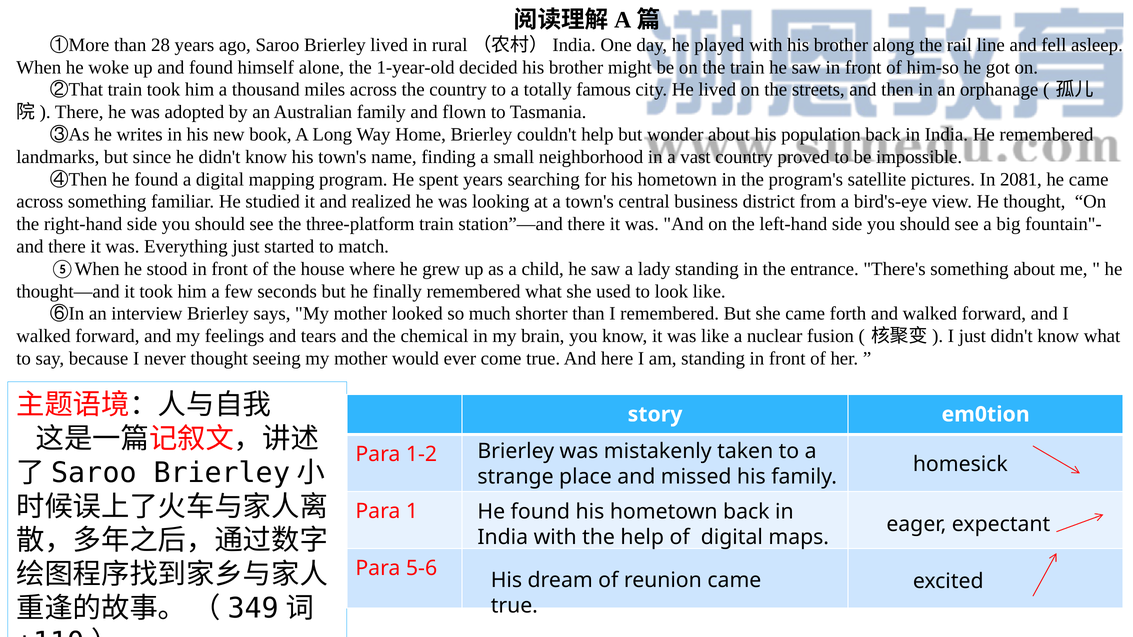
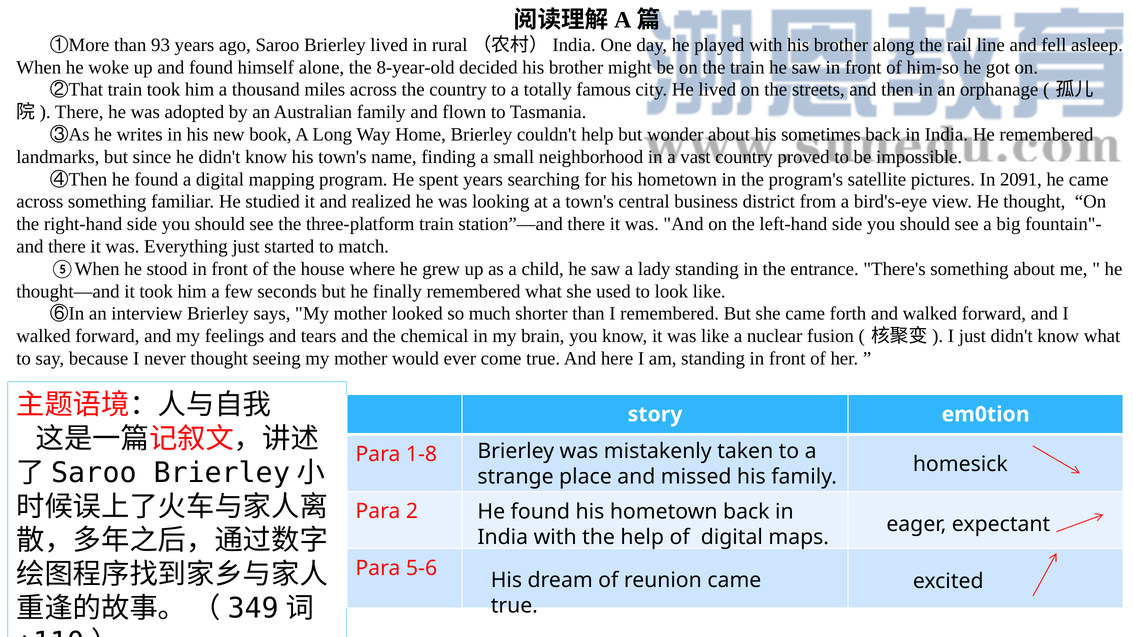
28: 28 -> 93 (160, 45)
1-year-old: 1-year-old -> 8-year-old (416, 67)
population: population -> sometimes (821, 135)
2081: 2081 -> 2091 (1021, 179)
1-2: 1-2 -> 1-8 (422, 454)
1: 1 -> 2 (412, 512)
